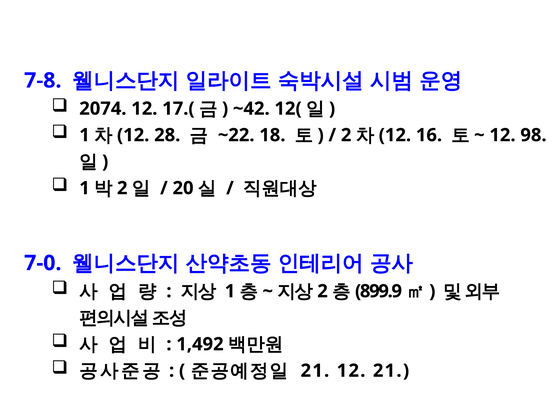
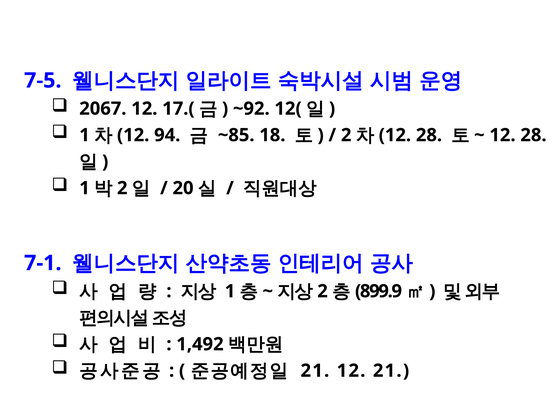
7-8: 7-8 -> 7-5 (43, 80)
2074: 2074 -> 2067 (103, 109)
~42: ~42 -> ~92 (251, 109)
28: 28 -> 94 (167, 135)
~22: ~22 -> ~85 (236, 135)
16: 16 -> 28 (429, 135)
98: 98 -> 28 (533, 135)
7-0: 7-0 -> 7-1 (43, 263)
